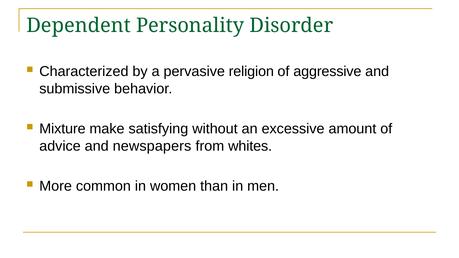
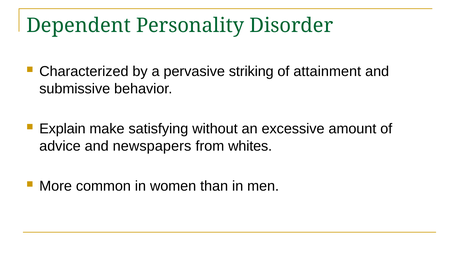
religion: religion -> striking (251, 72)
aggressive: aggressive -> attainment (327, 72)
Mixture: Mixture -> Explain (62, 129)
